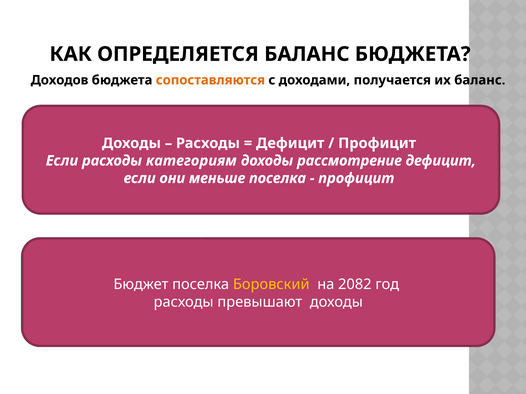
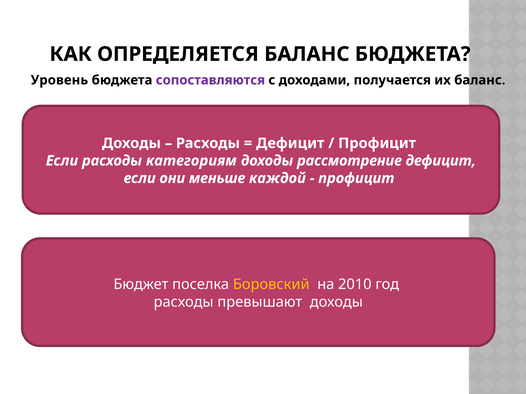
Доходов: Доходов -> Уровень (59, 80)
сопоставляются colour: orange -> purple (210, 80)
меньше поселка: поселка -> каждой (277, 178)
2082: 2082 -> 2010 (355, 285)
